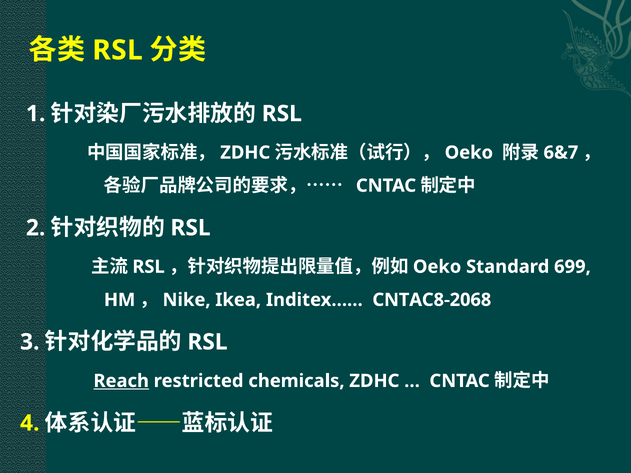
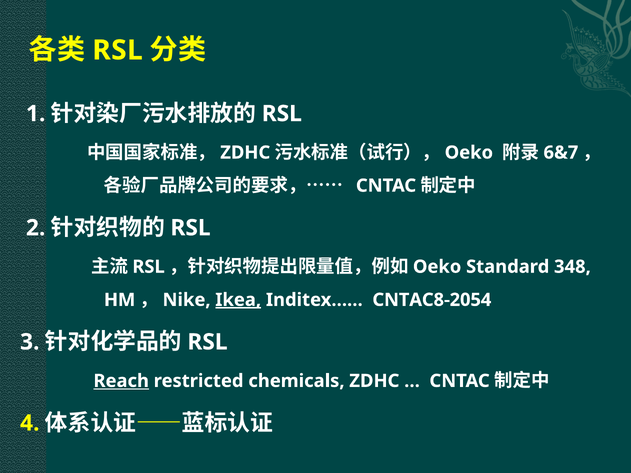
699: 699 -> 348 (572, 267)
Ikea underline: none -> present (238, 300)
CNTAC8-2068: CNTAC8-2068 -> CNTAC8-2054 (432, 300)
